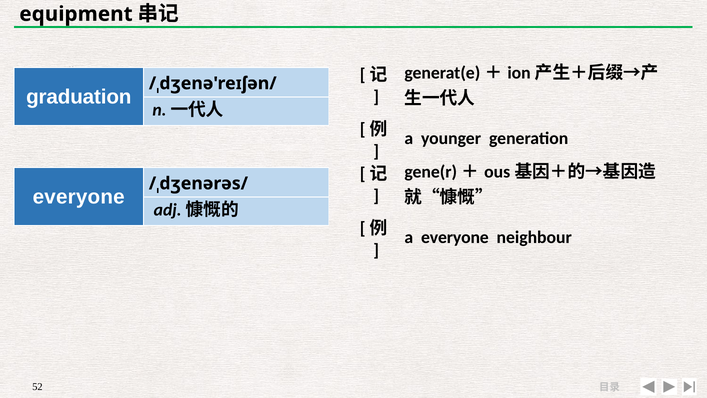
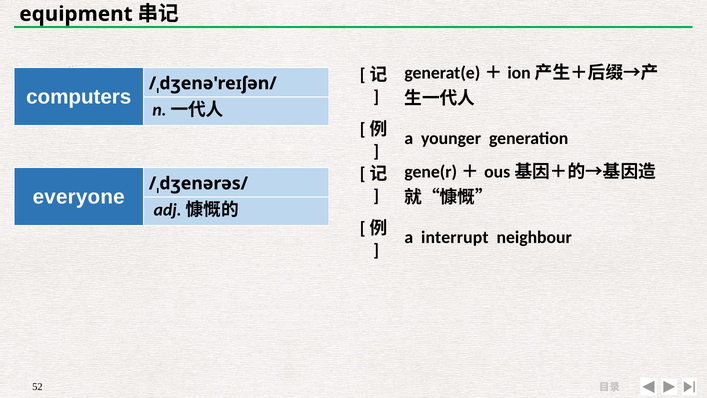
graduation: graduation -> computers (79, 97)
a everyone: everyone -> interrupt (455, 237)
